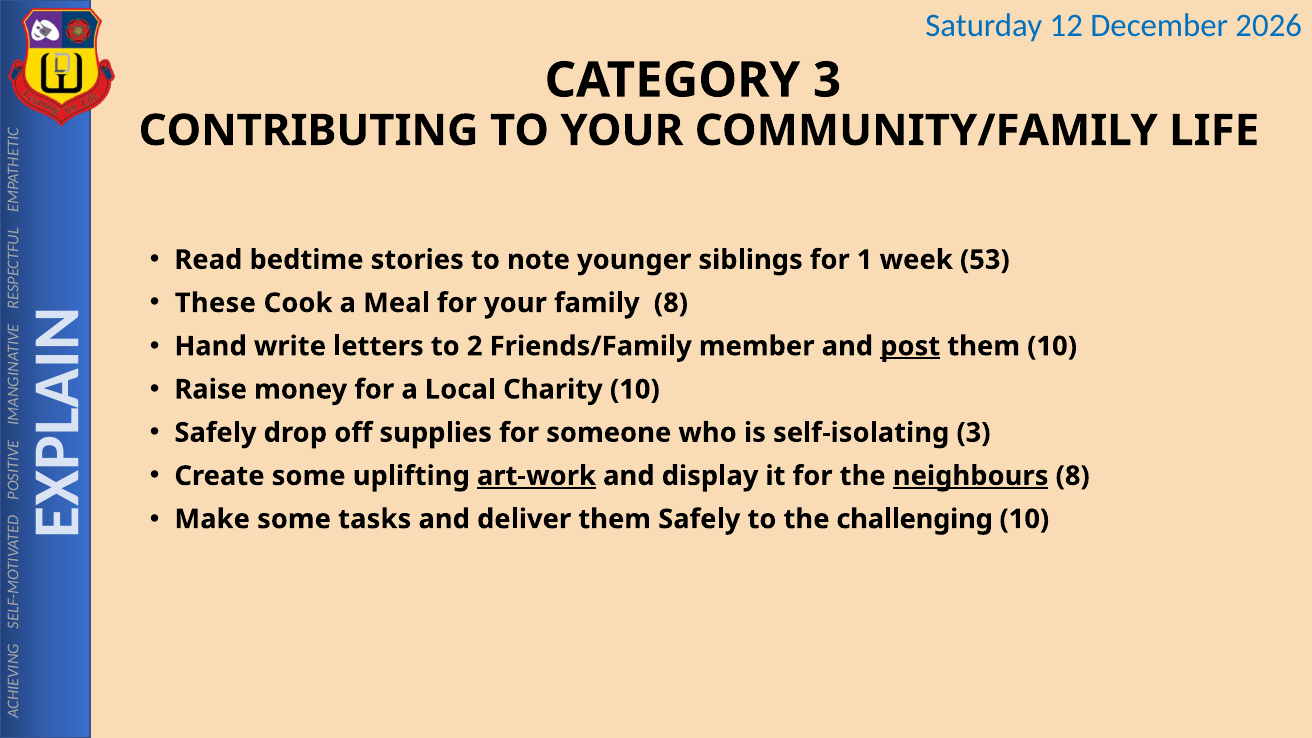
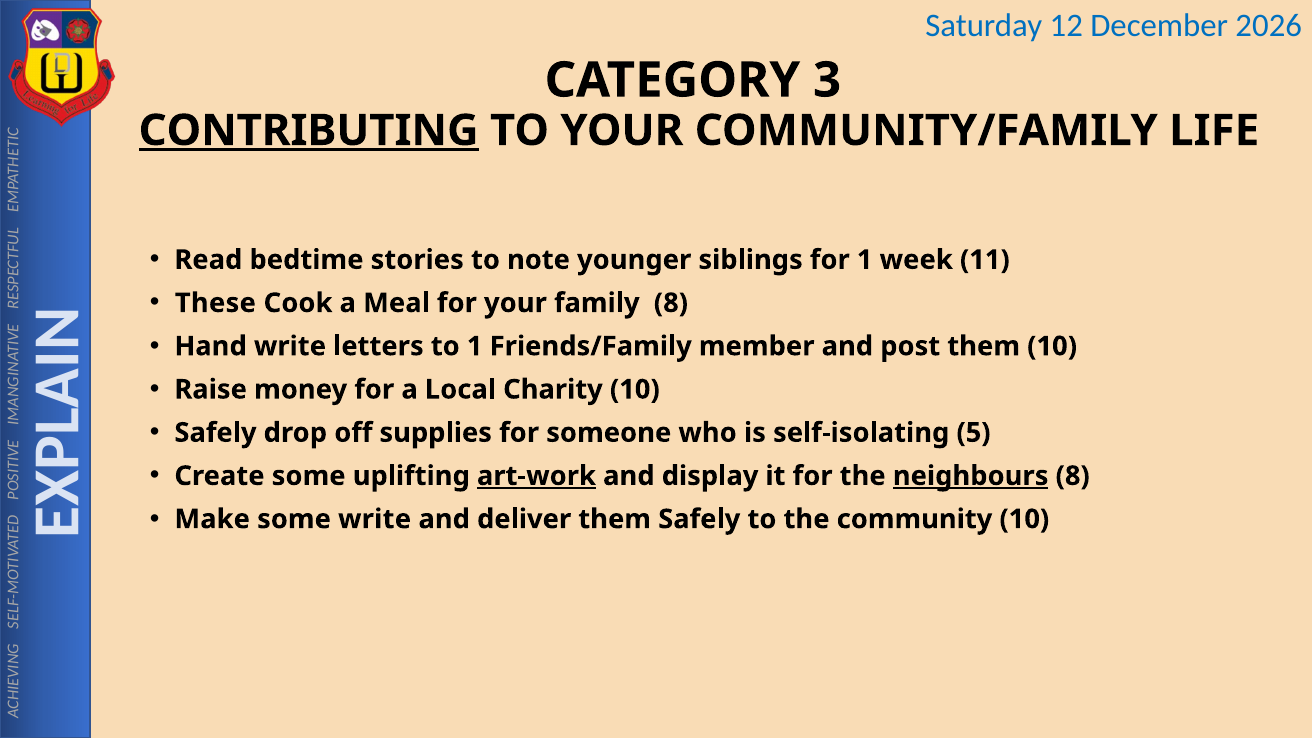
CONTRIBUTING underline: none -> present (309, 131)
53: 53 -> 11 (985, 260)
to 2: 2 -> 1 (475, 346)
post underline: present -> none (910, 346)
self-isolating 3: 3 -> 5 (974, 433)
some tasks: tasks -> write (375, 519)
challenging: challenging -> community (914, 519)
